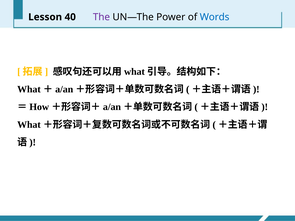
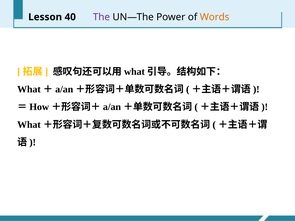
Words colour: blue -> orange (215, 17)
